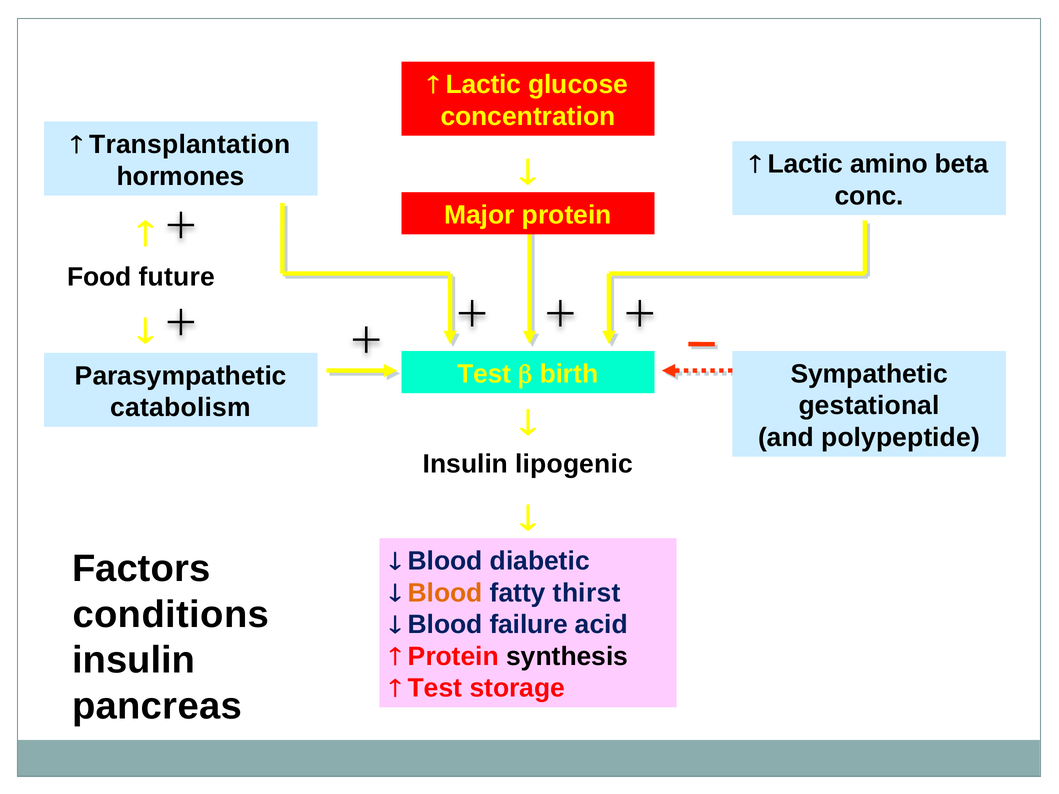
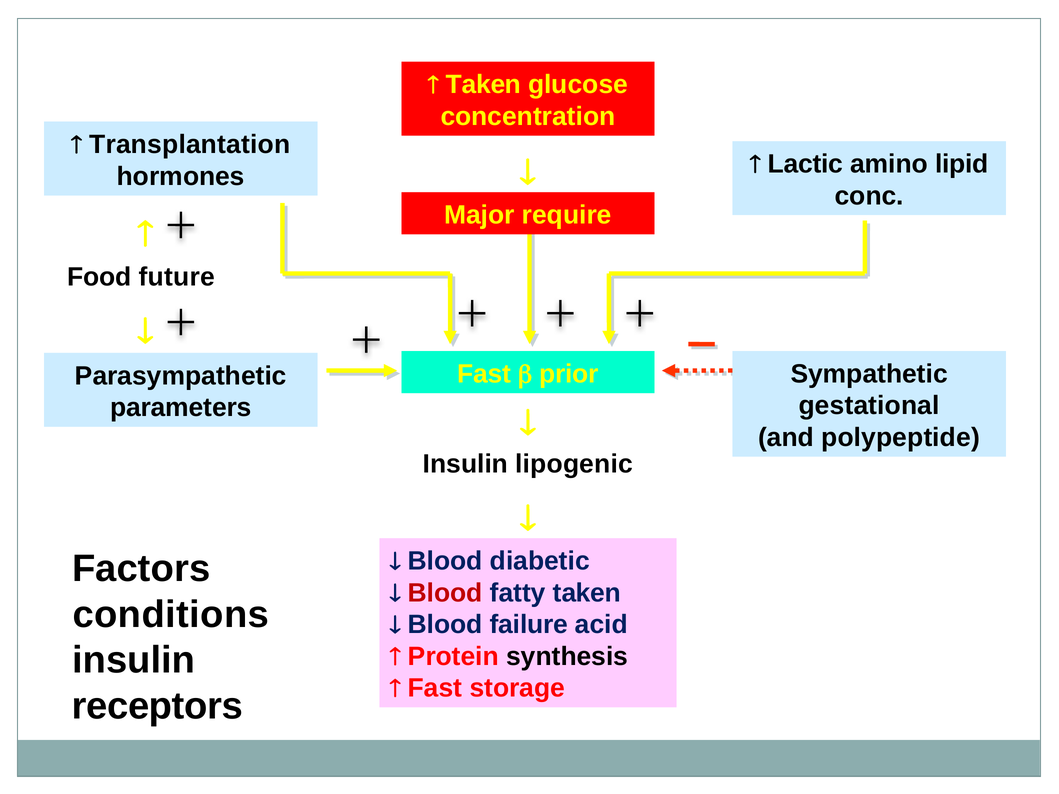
Lactic: Lactic -> Taken (483, 85)
beta: beta -> lipid (962, 164)
Major protein: protein -> require (567, 215)
Test: Test -> Fast (484, 374)
birth: birth -> prior (569, 374)
catabolism: catabolism -> parameters (181, 408)
Blood colour: orange -> red (445, 593)
fatty thirst: thirst -> taken (587, 593)
Test: Test -> Fast (435, 688)
pancreas: pancreas -> receptors (157, 706)
